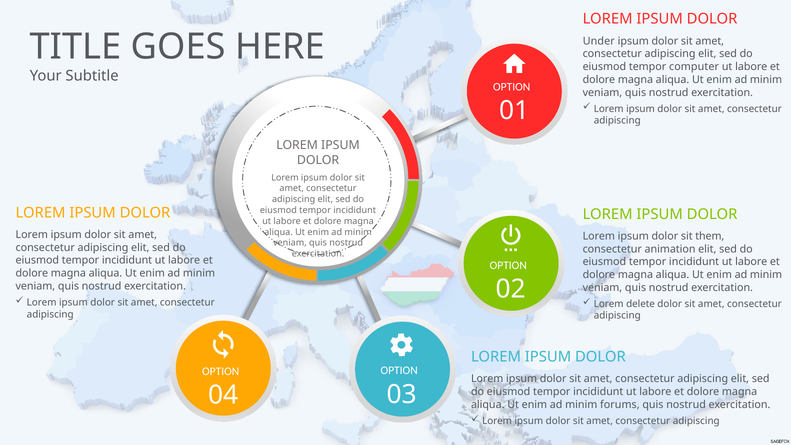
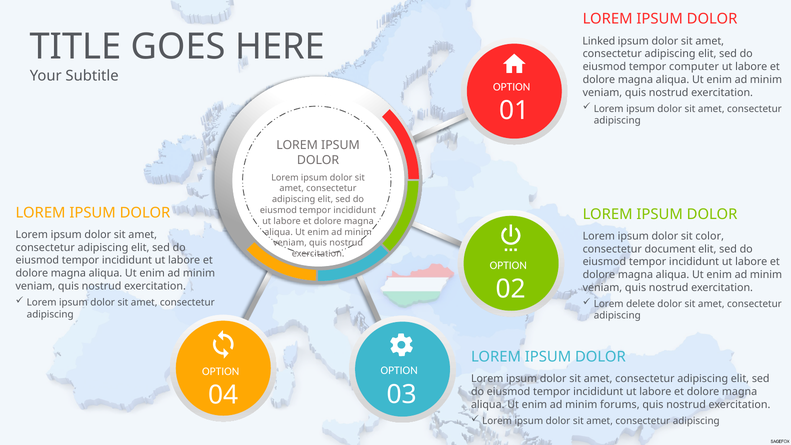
Under: Under -> Linked (599, 41)
them: them -> color (710, 236)
animation: animation -> document (670, 249)
